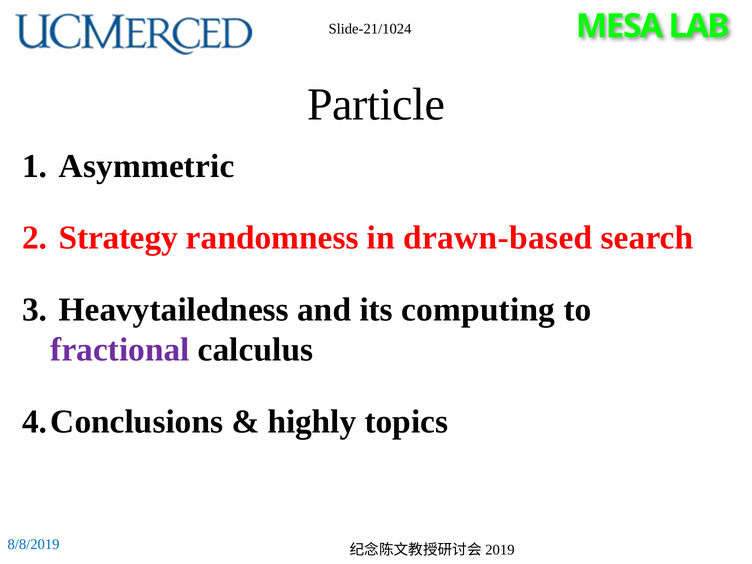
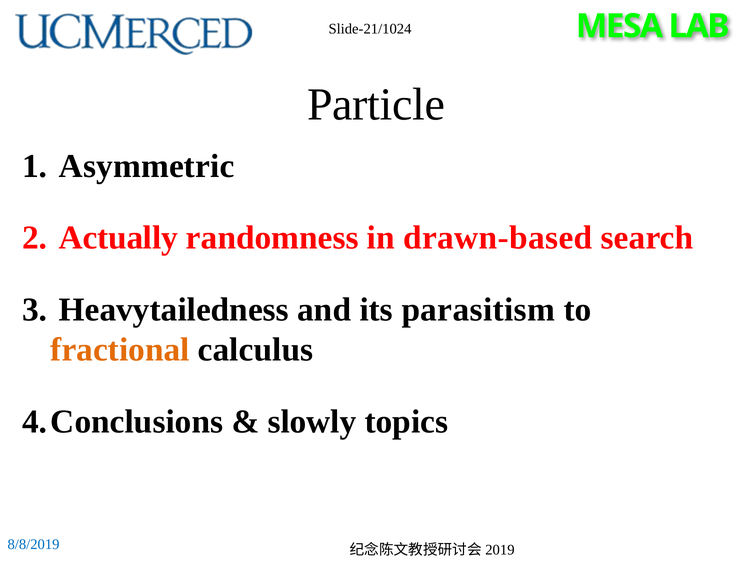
Strategy: Strategy -> Actually (118, 238)
computing: computing -> parasitism (478, 310)
fractional colour: purple -> orange (120, 350)
highly: highly -> slowly (312, 422)
